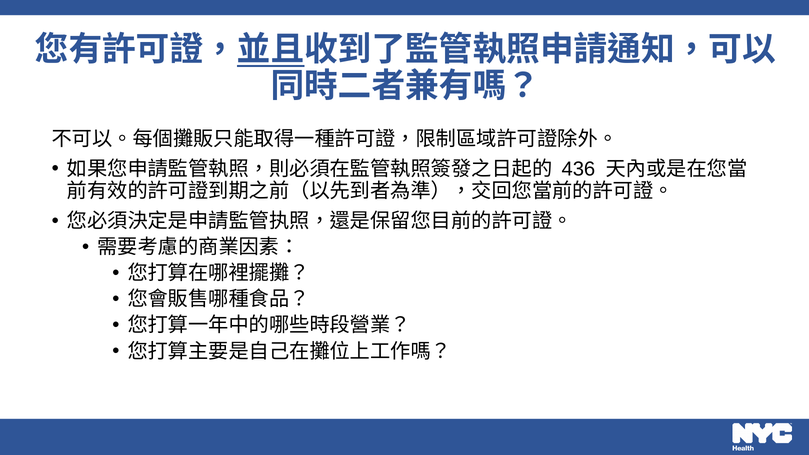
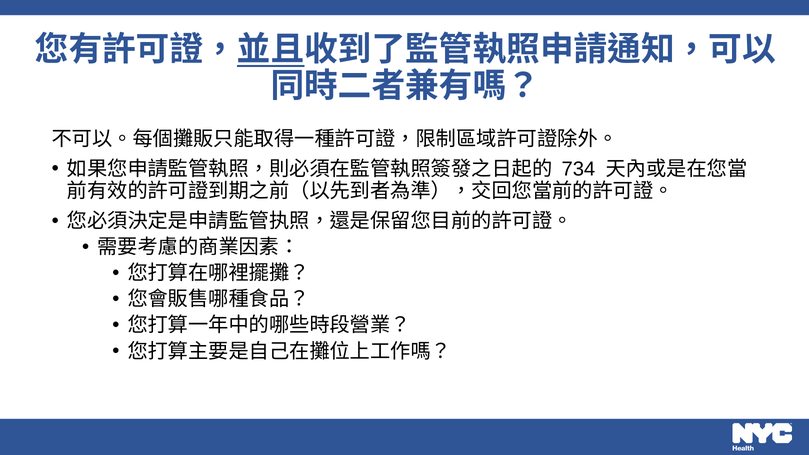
436: 436 -> 734 (578, 169)
